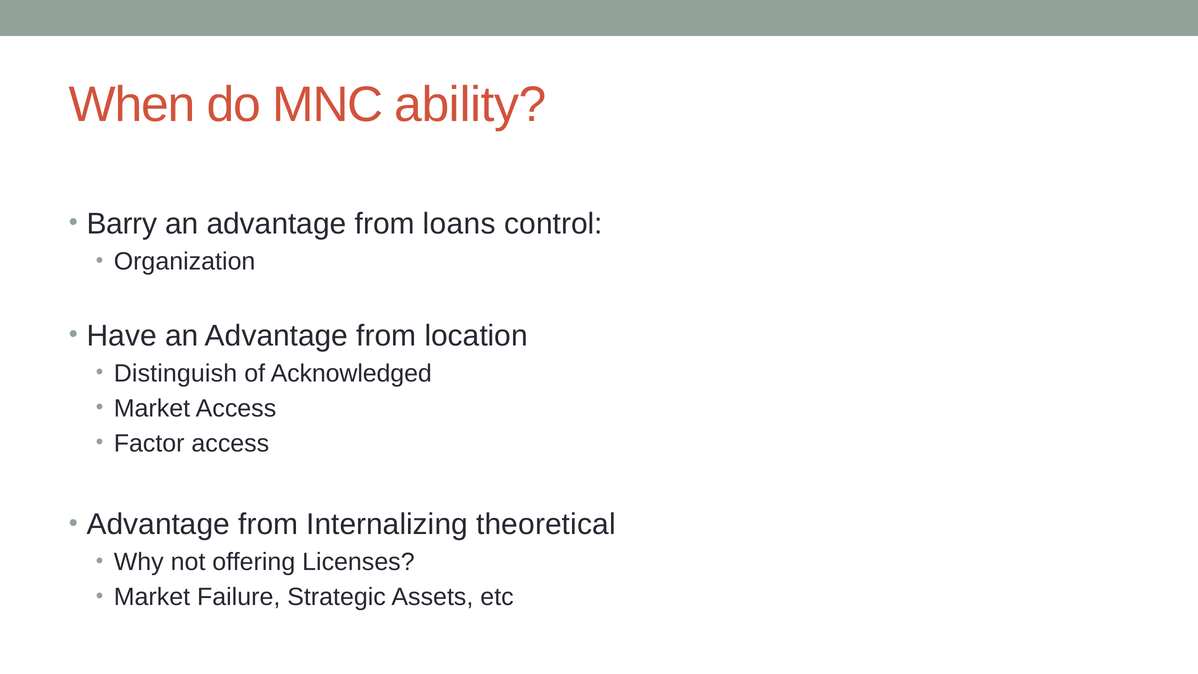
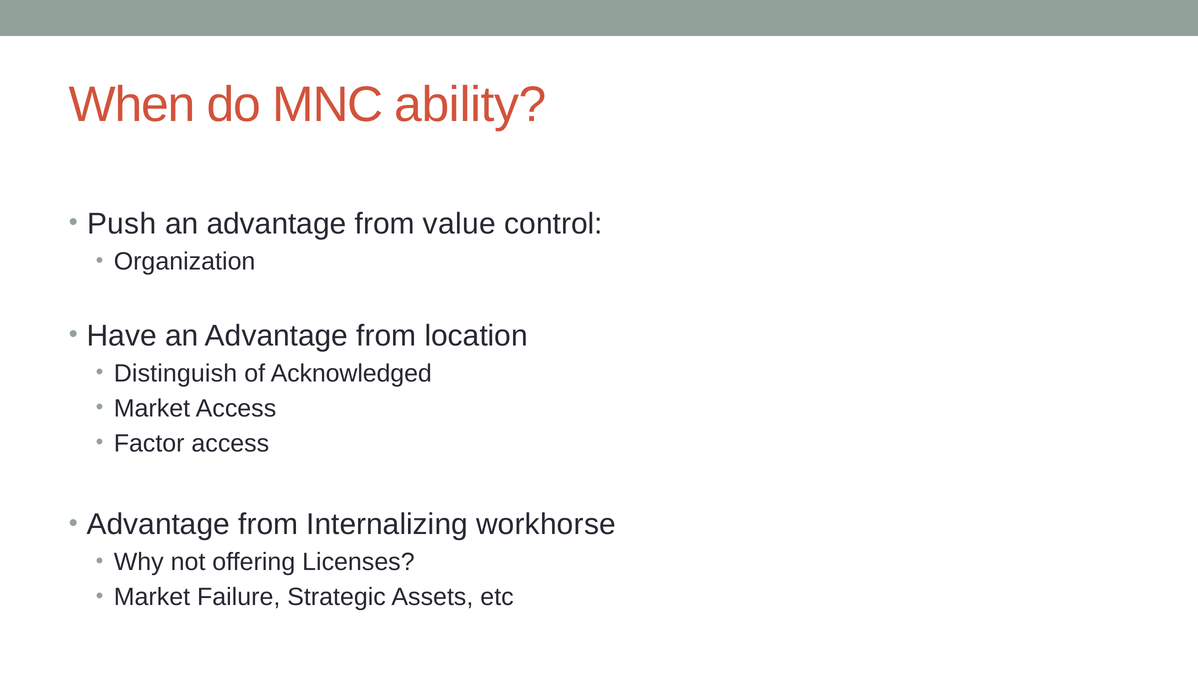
Barry: Barry -> Push (122, 224)
loans: loans -> value (459, 224)
theoretical: theoretical -> workhorse (546, 524)
